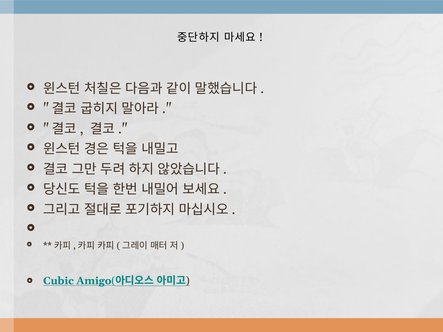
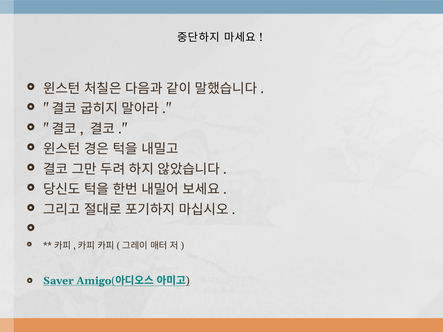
Cubic: Cubic -> Saver (58, 281)
